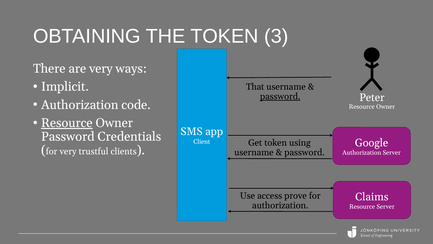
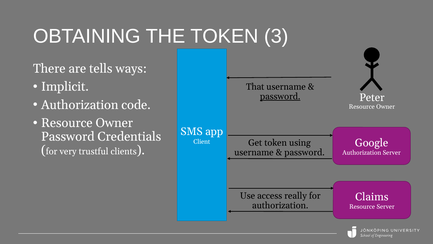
are very: very -> tells (101, 68)
Resource underline: present -> none (67, 123)
prove: prove -> really (296, 195)
